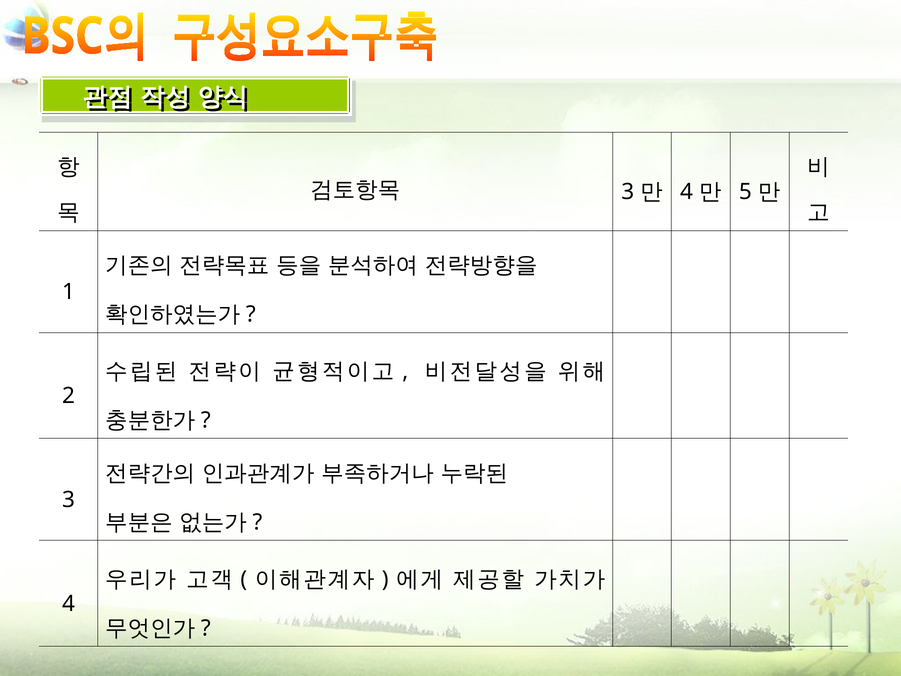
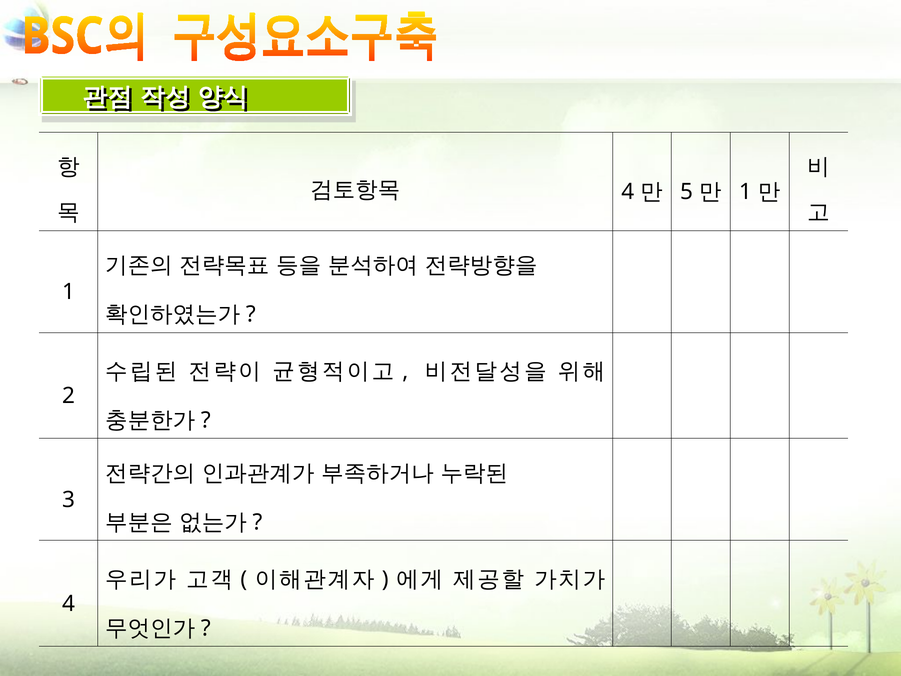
3: 3 -> 4 (628, 192)
4: 4 -> 5 (687, 192)
5: 5 -> 1 (745, 192)
